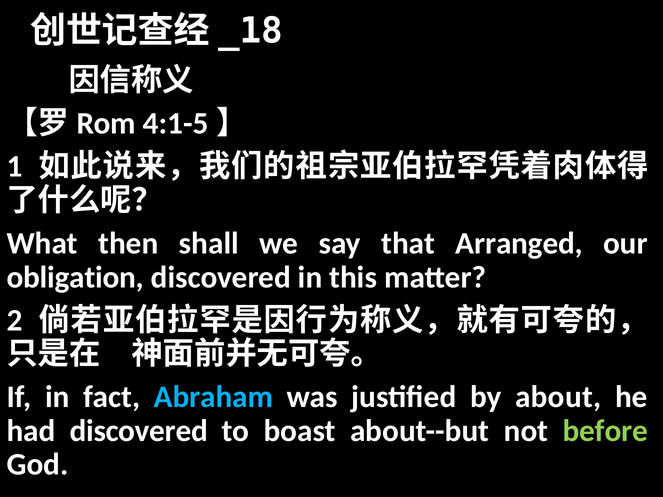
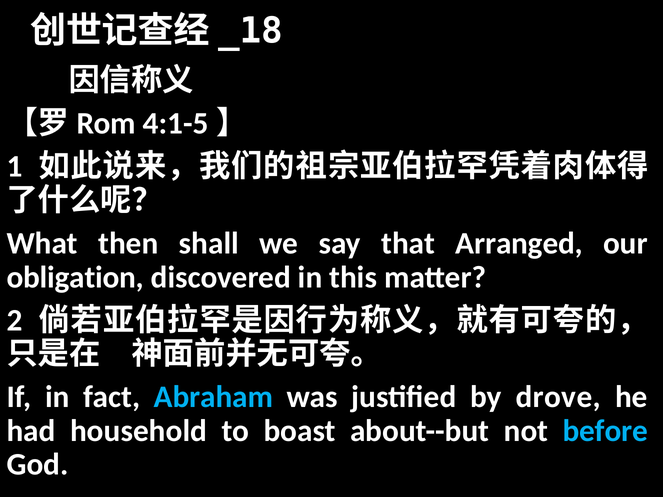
about: about -> drove (558, 397)
had discovered: discovered -> household (139, 431)
before colour: light green -> light blue (605, 431)
